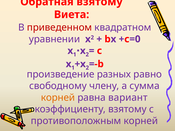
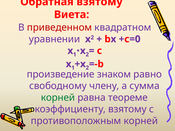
разных: разных -> знаком (114, 74)
корней colour: orange -> green (58, 98)
вариант: вариант -> теореме (128, 98)
